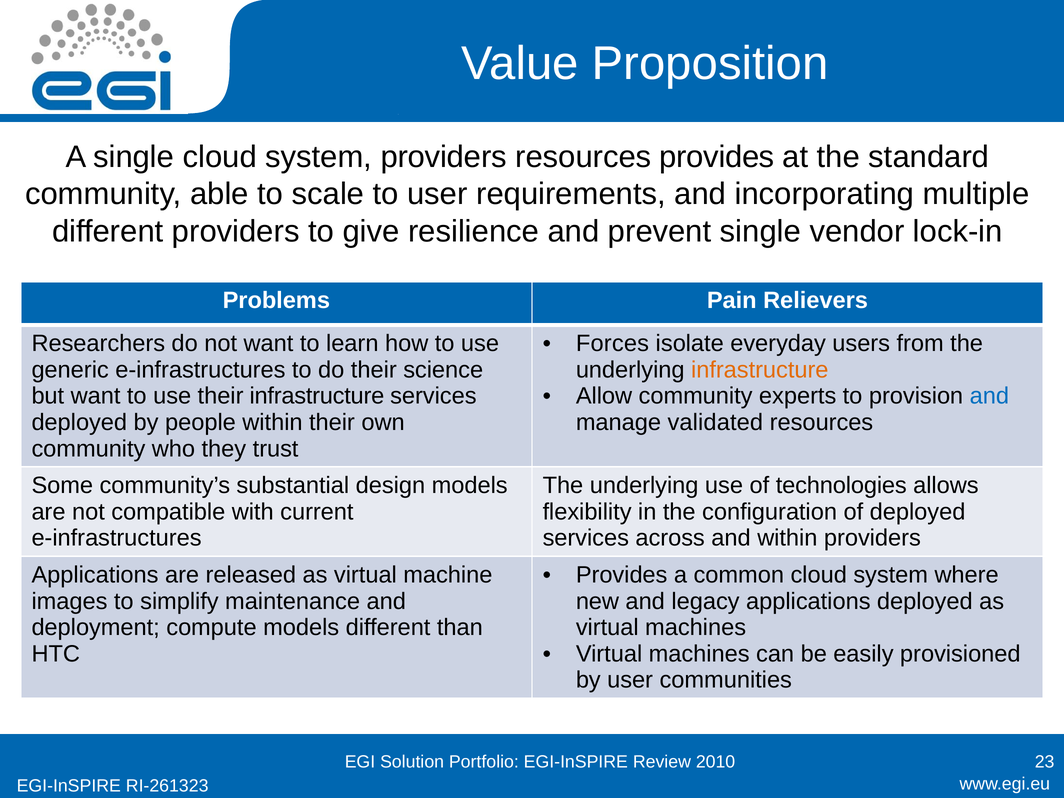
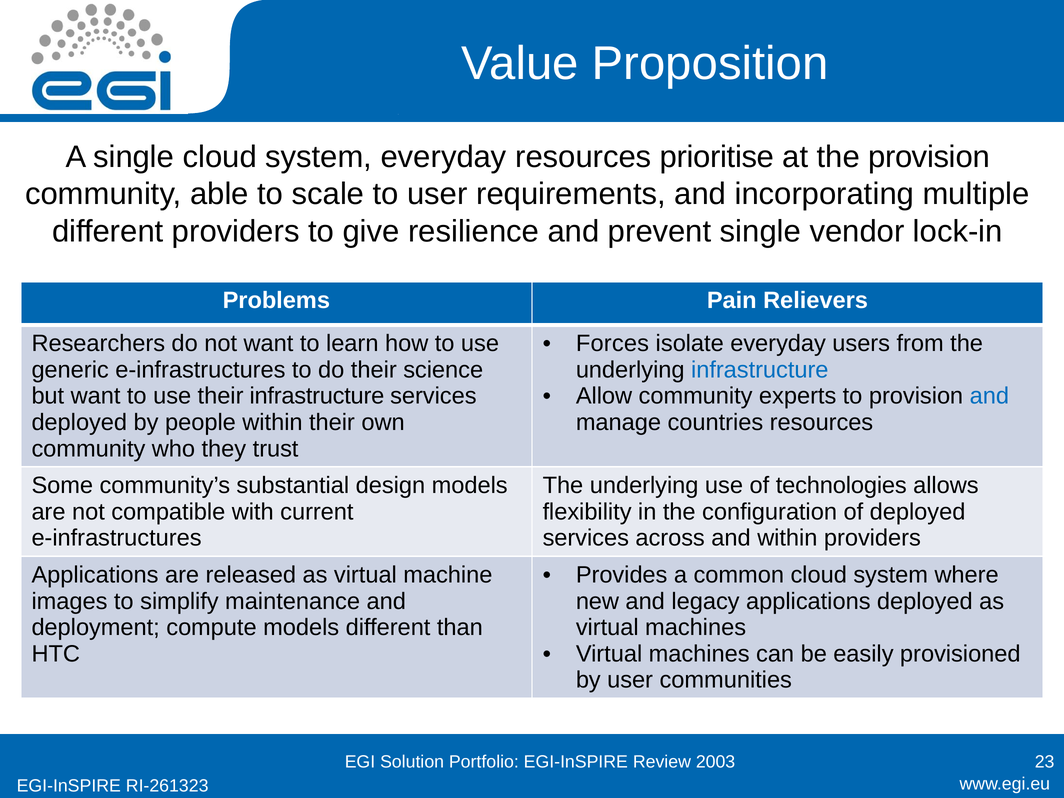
system providers: providers -> everyday (444, 157)
resources provides: provides -> prioritise (717, 157)
the standard: standard -> provision (929, 157)
infrastructure colour: orange -> blue (760, 370)
validated: validated -> countries (715, 422)
2010: 2010 -> 2003 (716, 762)
